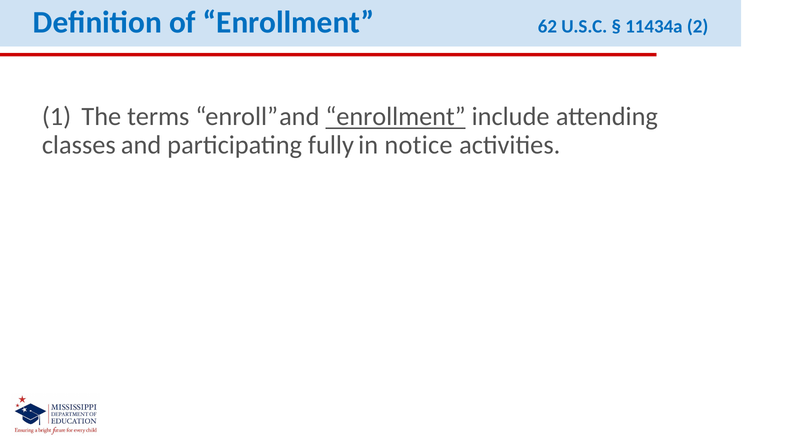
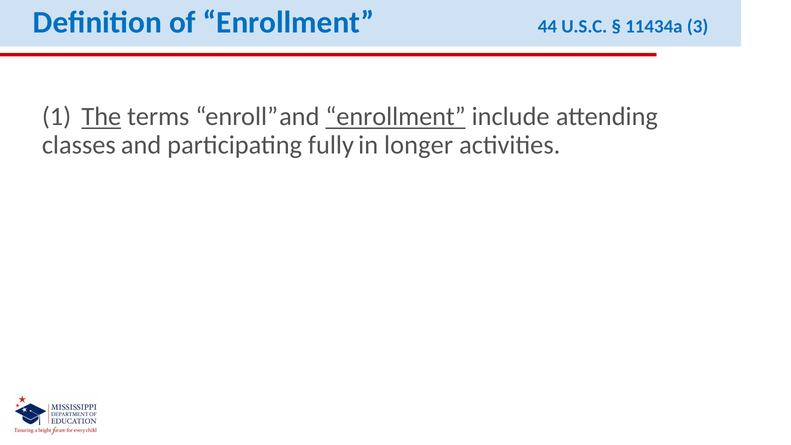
62: 62 -> 44 (547, 26)
2: 2 -> 3 (698, 26)
The underline: none -> present (101, 117)
notice: notice -> longer (419, 145)
